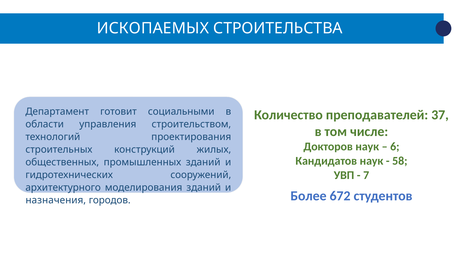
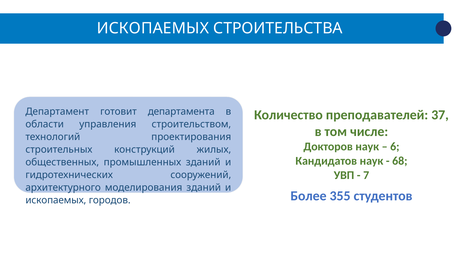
социальными: социальными -> департамента (181, 111)
58: 58 -> 68 (400, 161)
672: 672 -> 355 (340, 196)
назначения: назначения -> ископаемых (56, 200)
